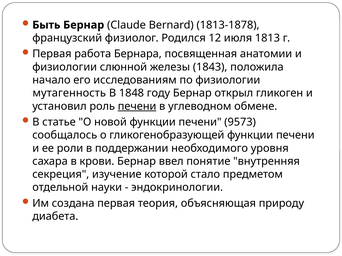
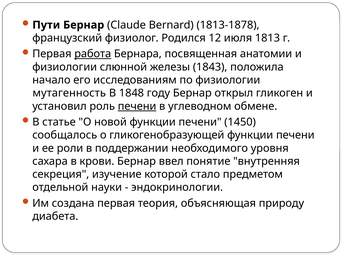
Быть: Быть -> Пути (46, 25)
работа underline: none -> present (93, 54)
9573: 9573 -> 1450 (240, 122)
